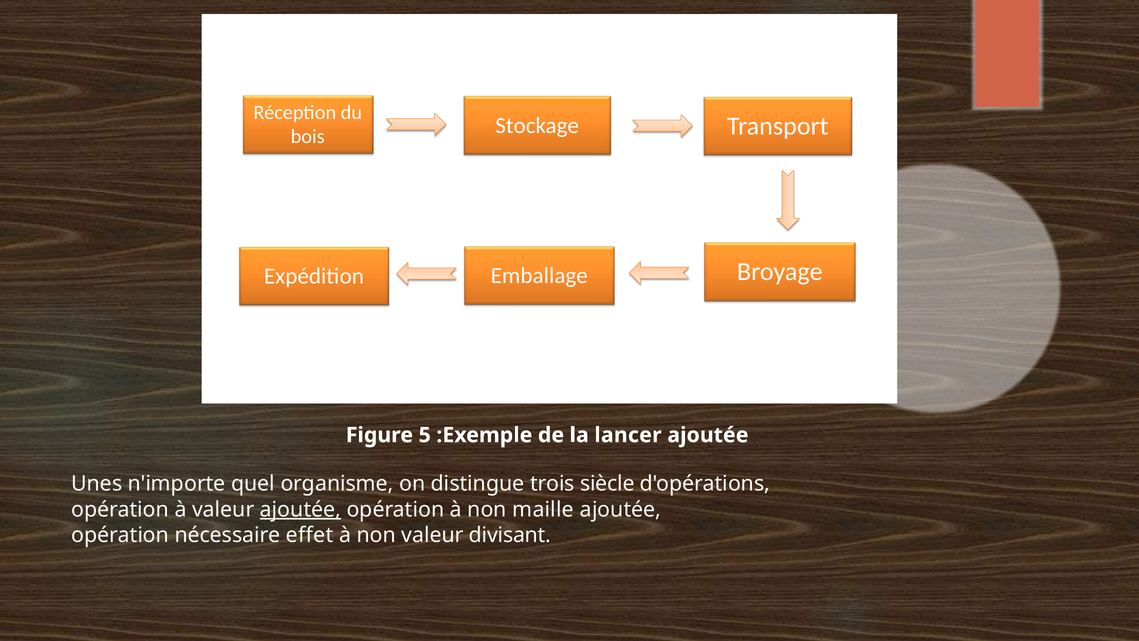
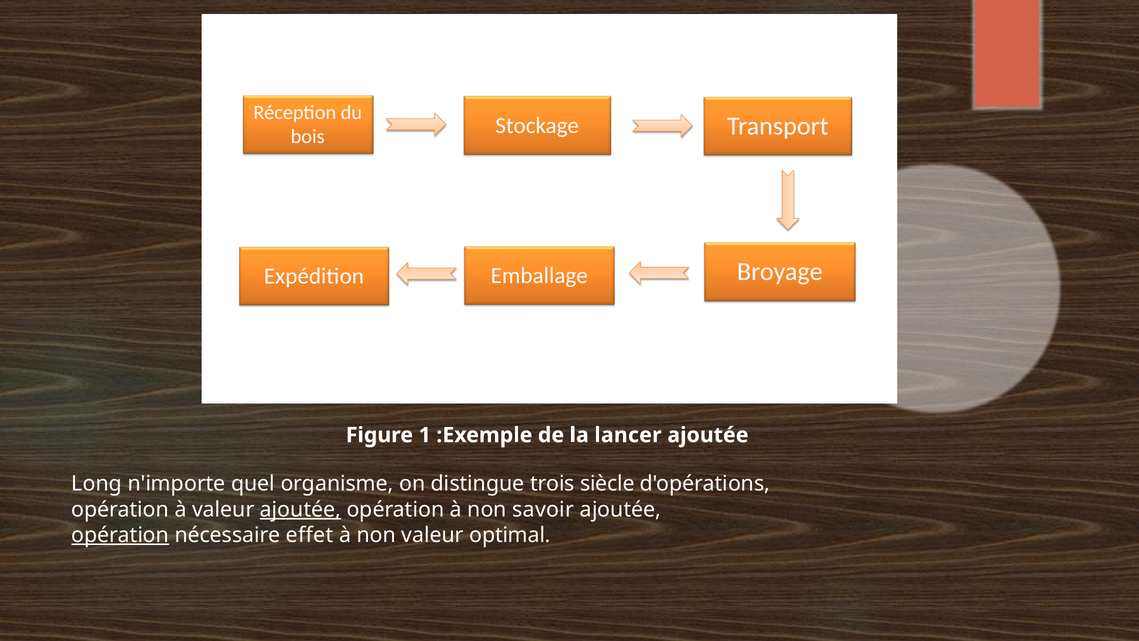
5: 5 -> 1 (425, 435)
Unes: Unes -> Long (97, 484)
maille: maille -> savoir (543, 509)
opération underline: none -> present (120, 535)
divisant: divisant -> optimal (510, 535)
